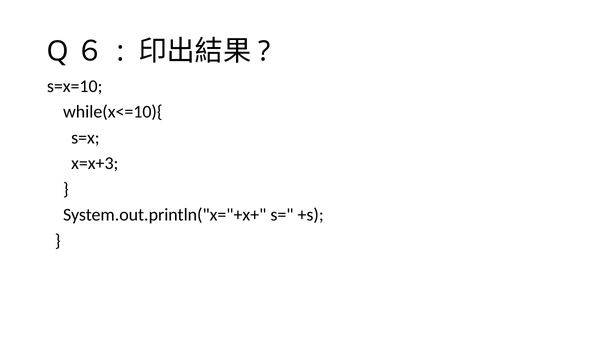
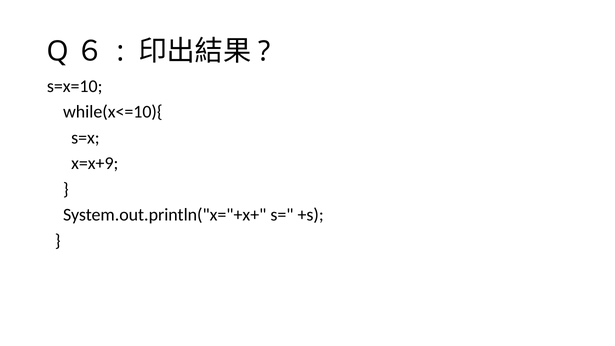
x=x+3: x=x+3 -> x=x+9 (95, 163)
